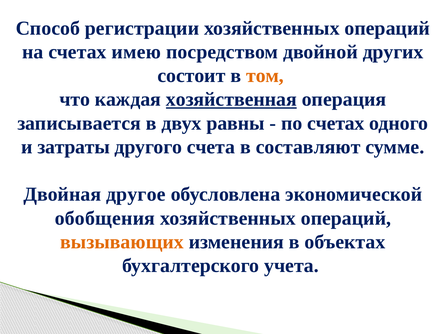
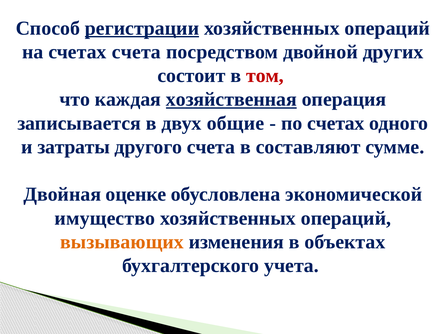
регистрации underline: none -> present (142, 28)
счетах имею: имею -> счета (136, 52)
том colour: orange -> red (265, 76)
равны: равны -> общие (235, 123)
другое: другое -> оценке (136, 195)
обобщения: обобщения -> имущество (105, 219)
